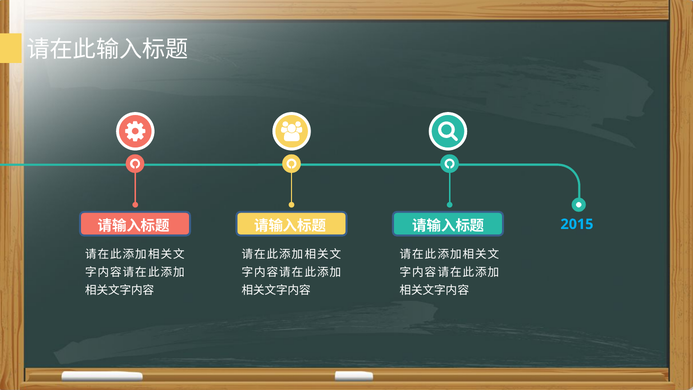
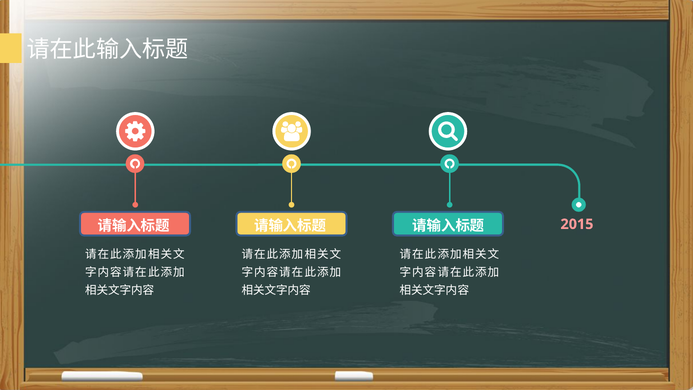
2015 colour: light blue -> pink (577, 224)
